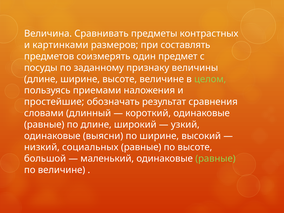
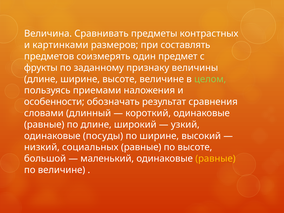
посуды: посуды -> фрукты (41, 68)
простейшие: простейшие -> особенности (54, 102)
выясни: выясни -> посуды (103, 136)
равные colour: light green -> yellow (215, 159)
